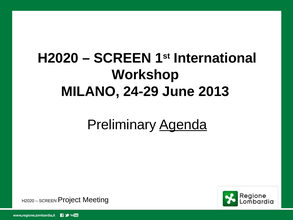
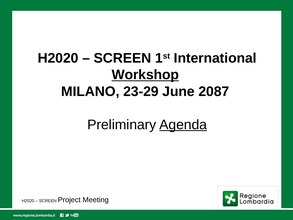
Workshop underline: none -> present (145, 75)
24-29: 24-29 -> 23-29 (141, 91)
2013: 2013 -> 2087 (214, 91)
